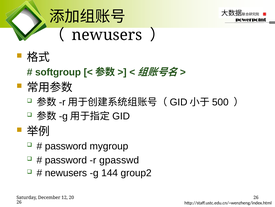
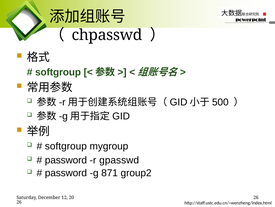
newusers: newusers -> chpasswd (107, 35)
password: password -> softgroup (66, 146)
newusers: newusers -> password (66, 172)
144: 144 -> 871 (110, 172)
